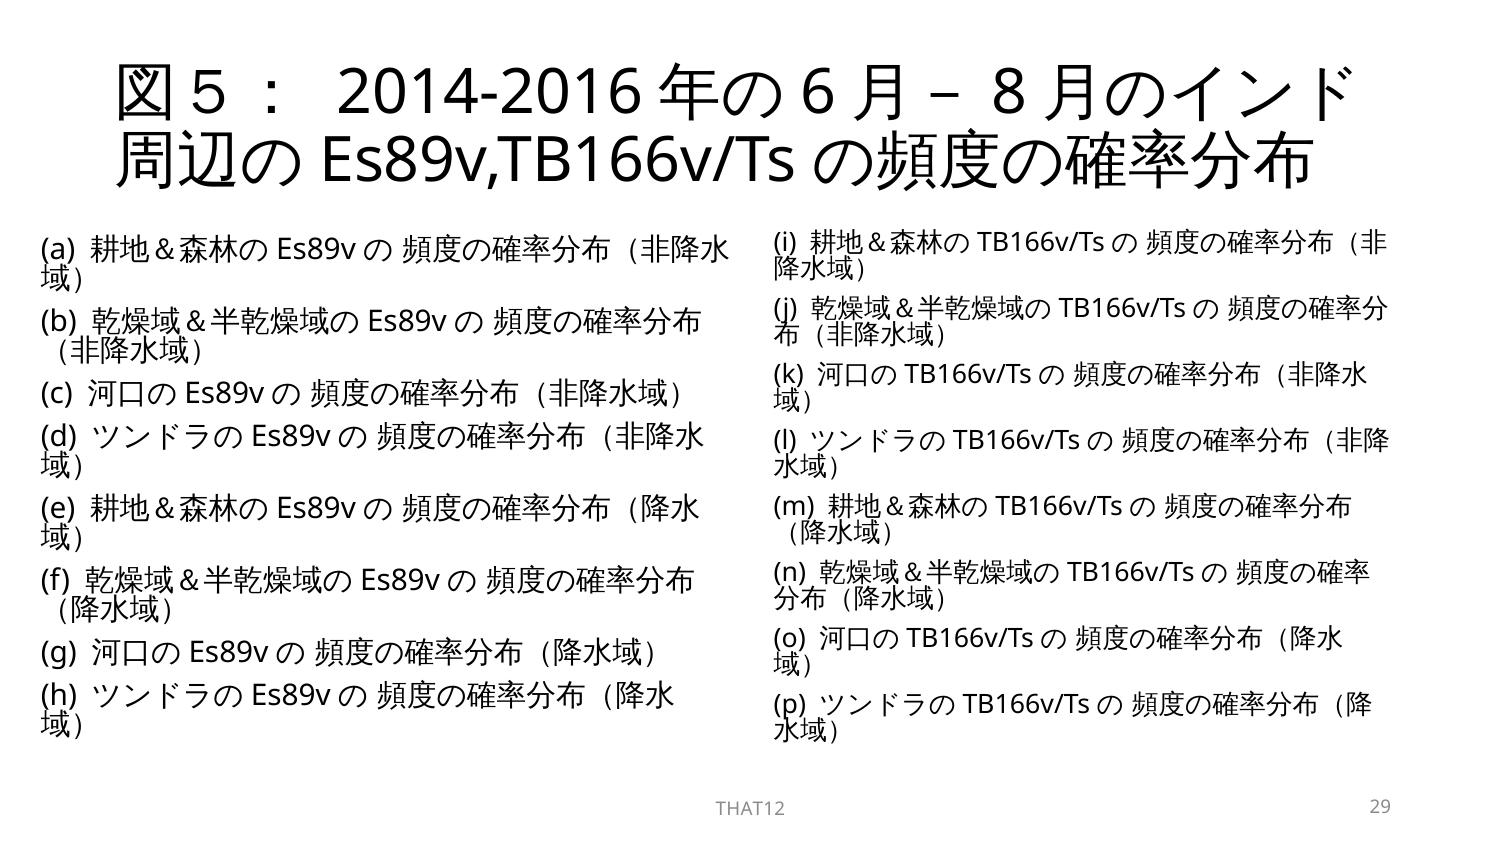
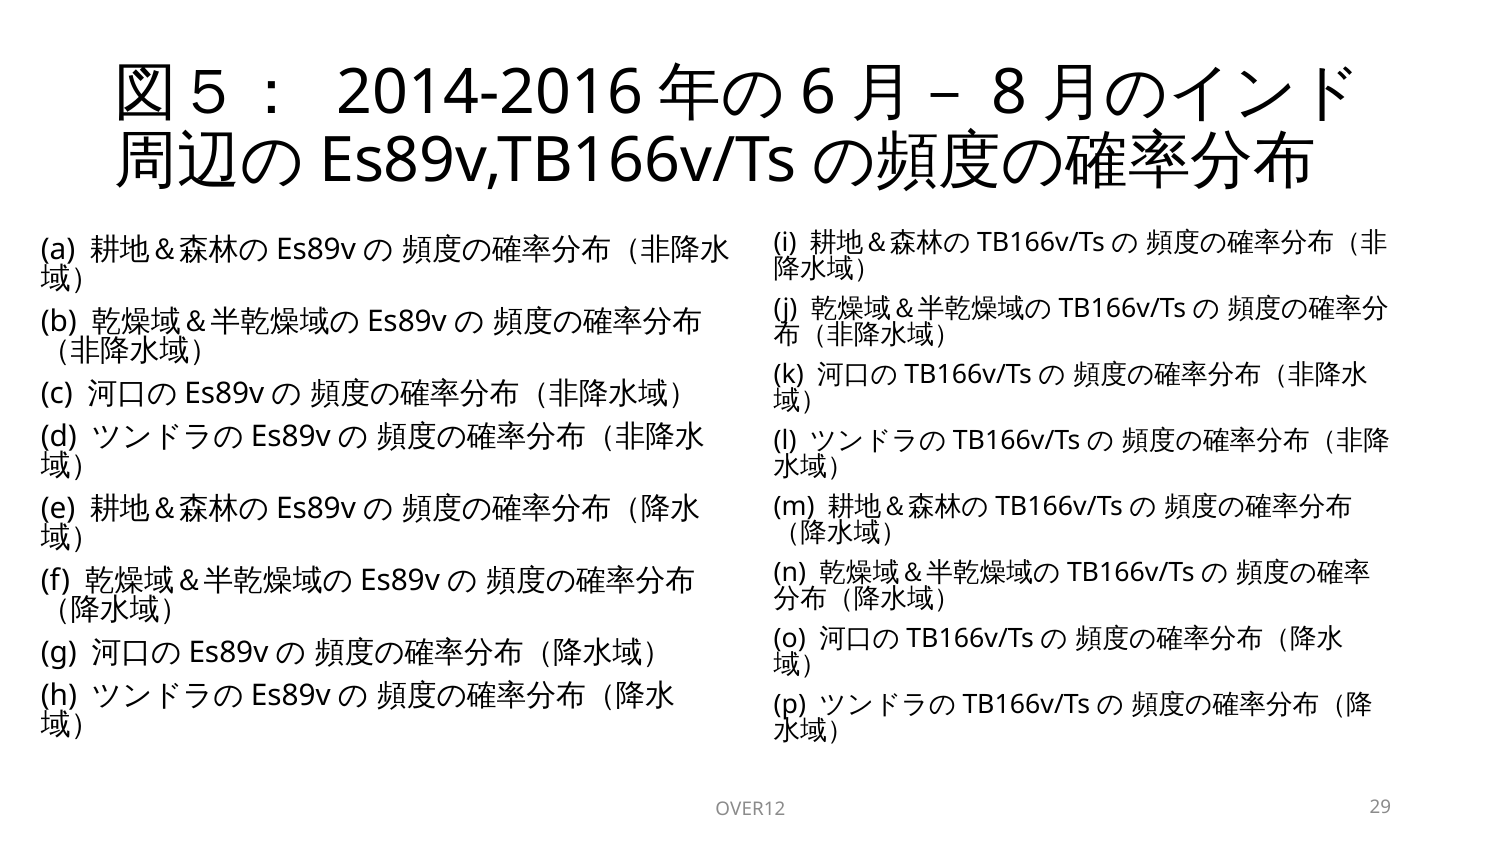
THAT12: THAT12 -> OVER12 (750, 809)
